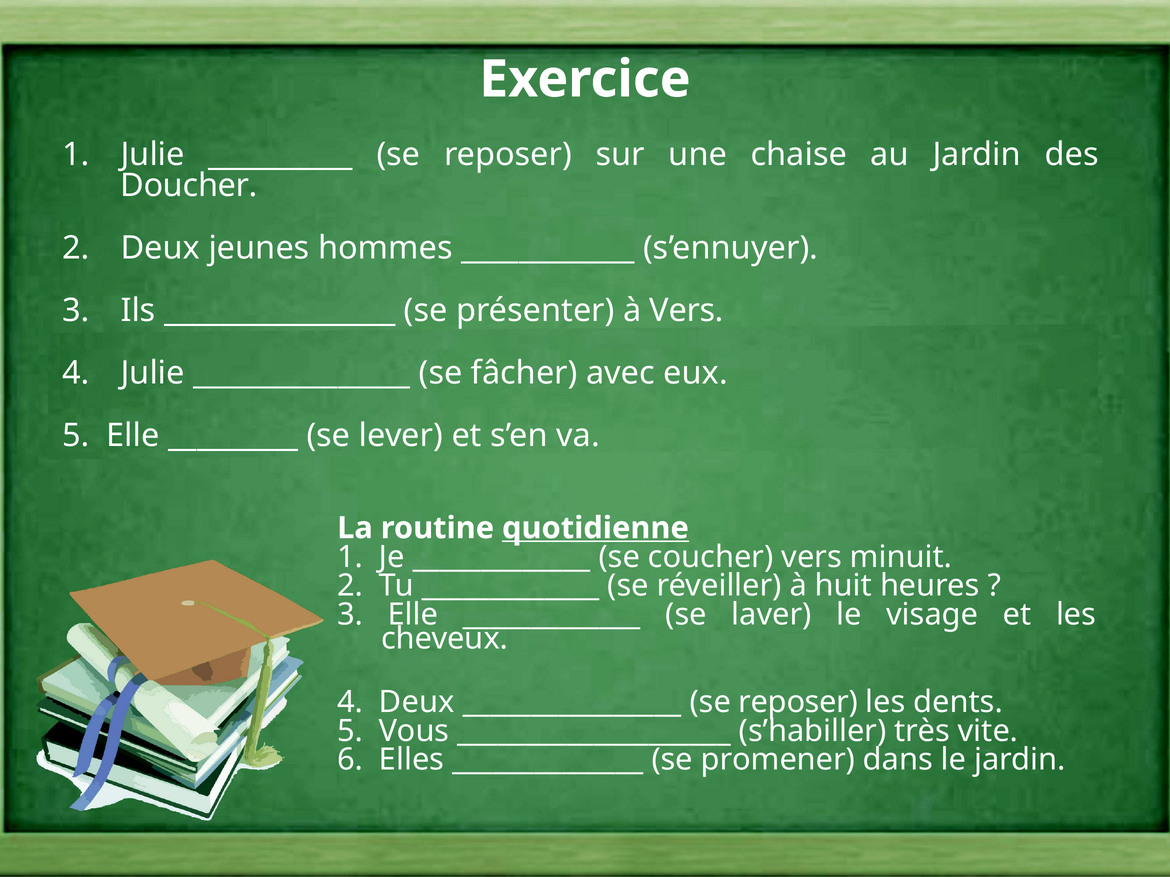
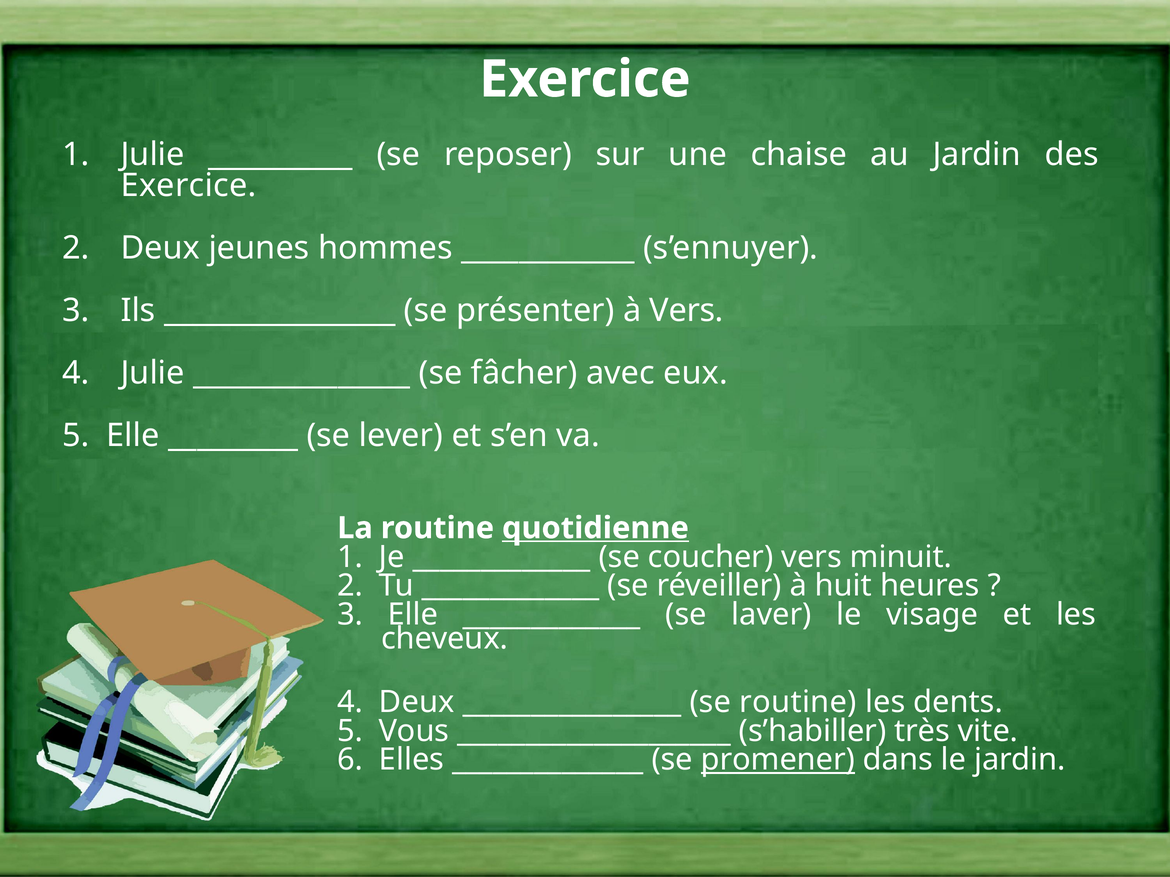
Doucher: Doucher -> Exercice (189, 186)
reposer: reposer -> routine (798, 702)
promener underline: none -> present (778, 760)
